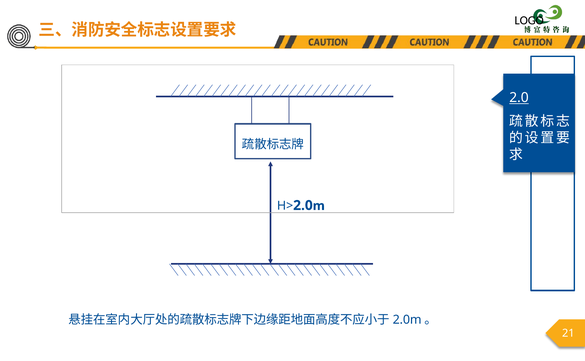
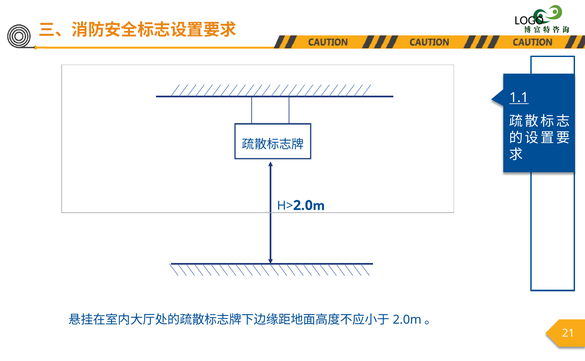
2.0: 2.0 -> 1.1 (519, 97)
